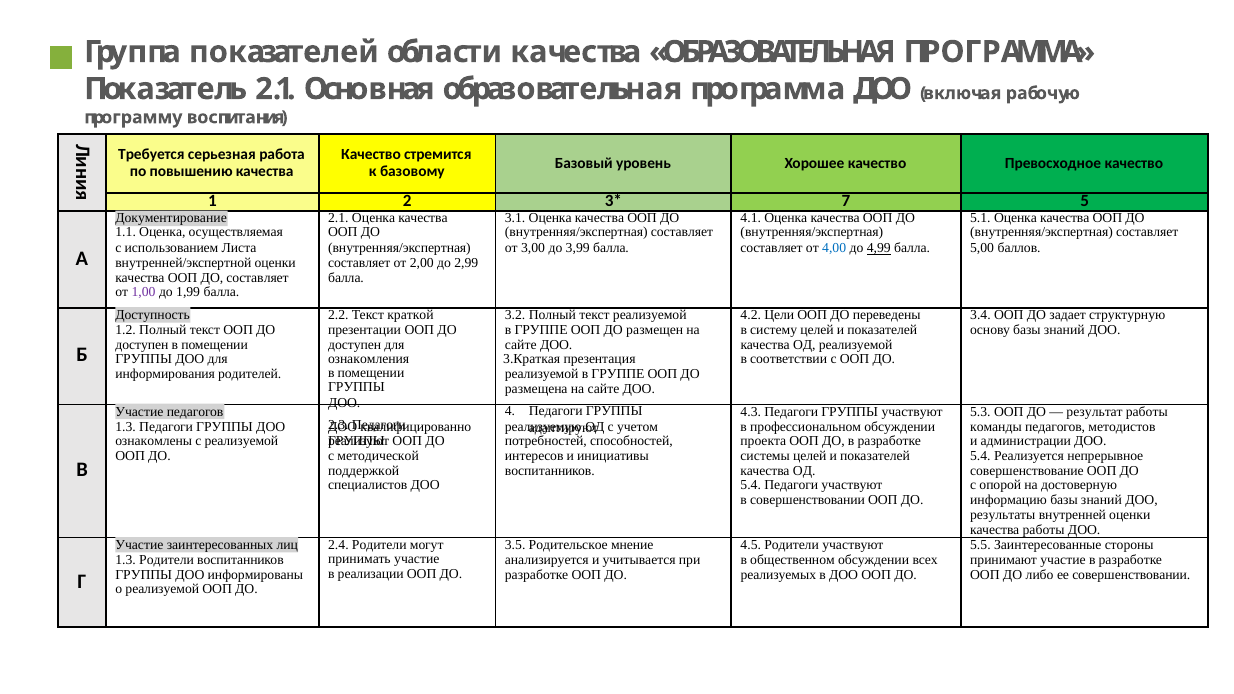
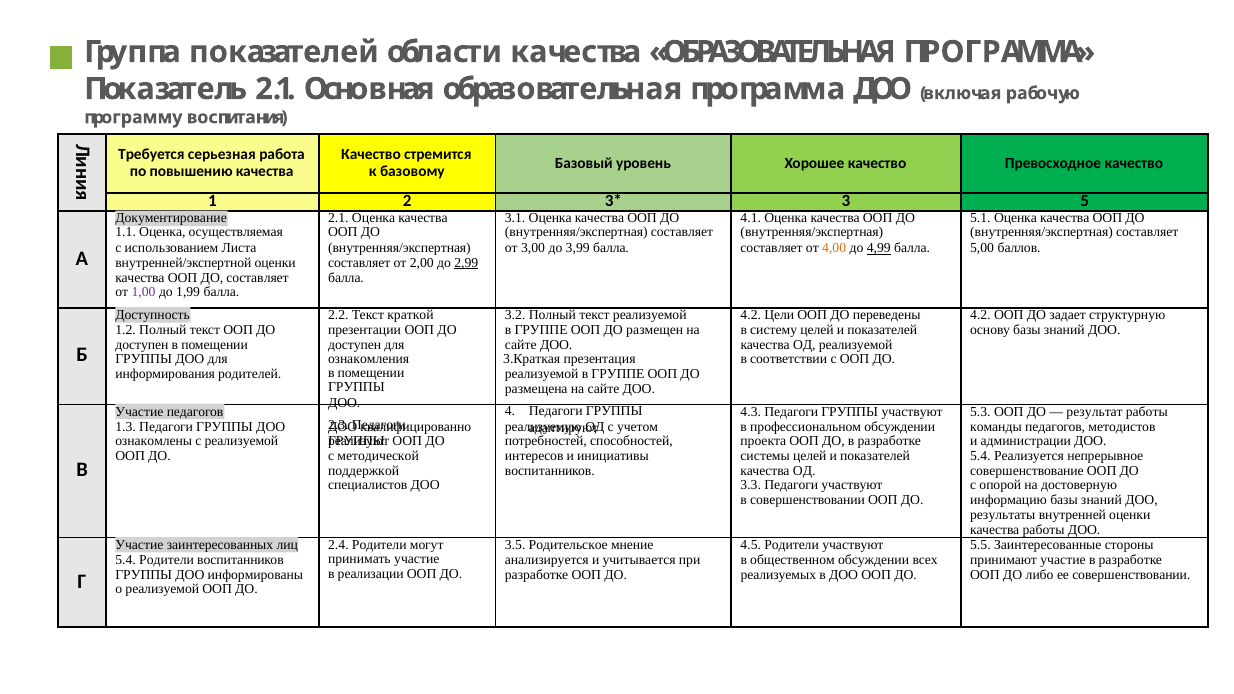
7: 7 -> 3 (846, 201)
4,00 colour: blue -> orange (834, 248)
2,99 underline: none -> present (466, 263)
3.4: 3.4 -> 4.2 (980, 315)
5.4: 5.4 -> 3.3 (751, 485)
1.3: 1.3 -> 5.4 (126, 560)
